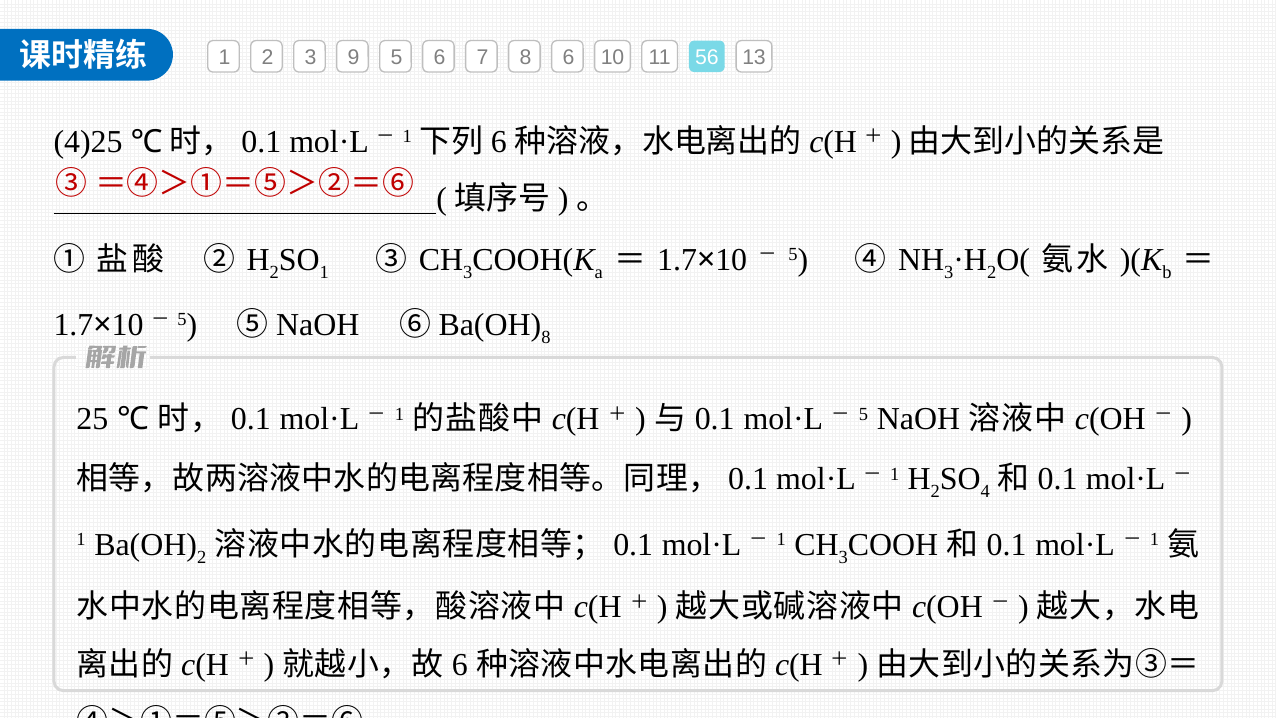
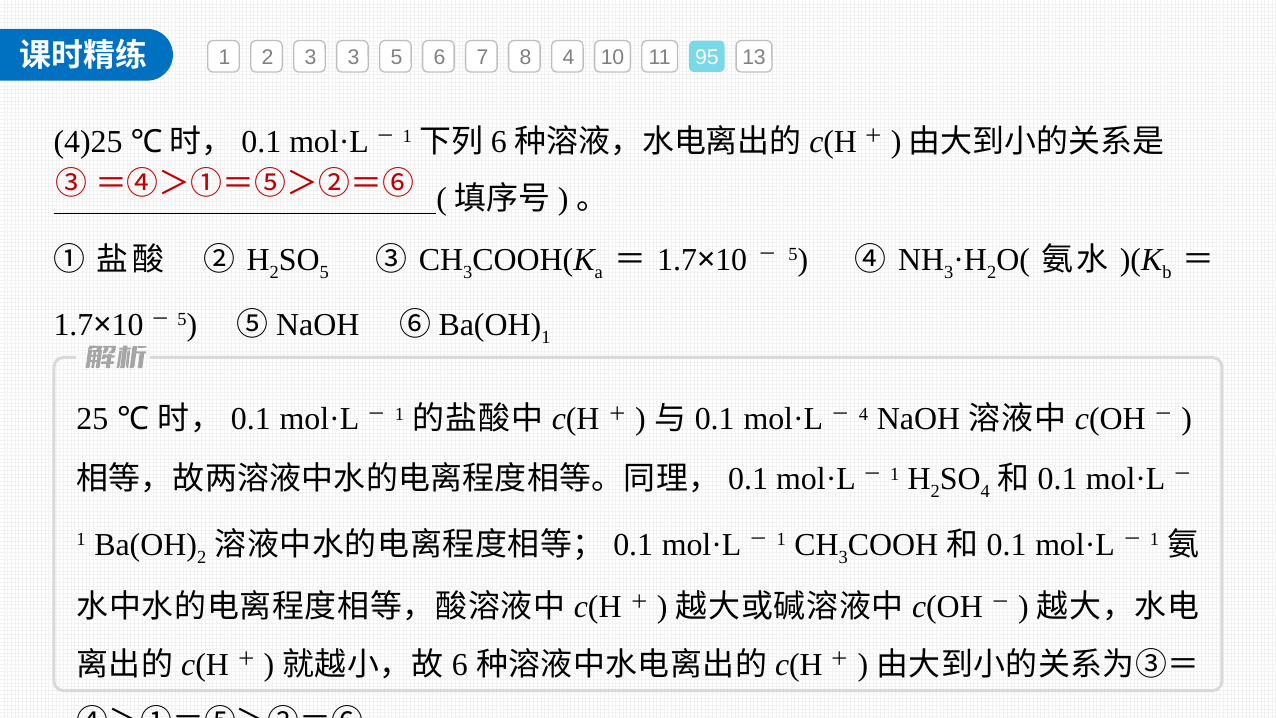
3 9: 9 -> 3 (353, 58)
8 6: 6 -> 4 (568, 58)
56: 56 -> 95 (707, 58)
1: 1 -> 5 (324, 272)
8: 8 -> 1 (546, 337)
5: 5 -> 4 (863, 414)
